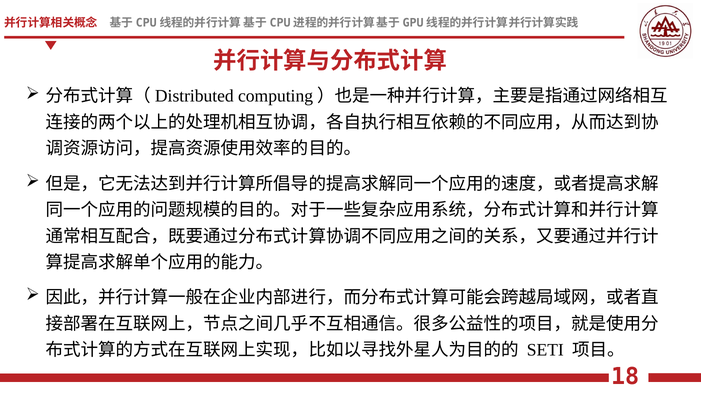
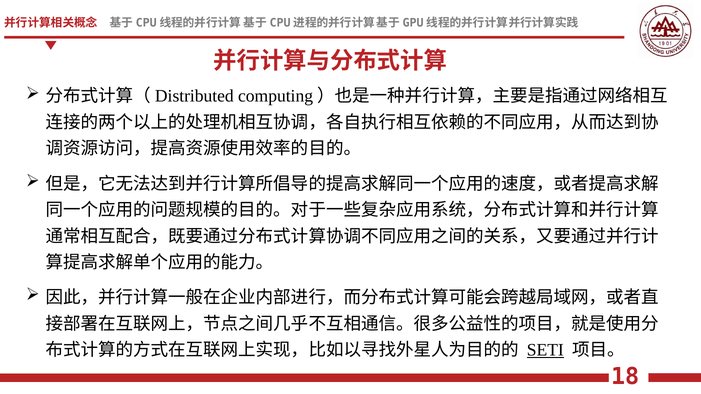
SETI underline: none -> present (545, 350)
